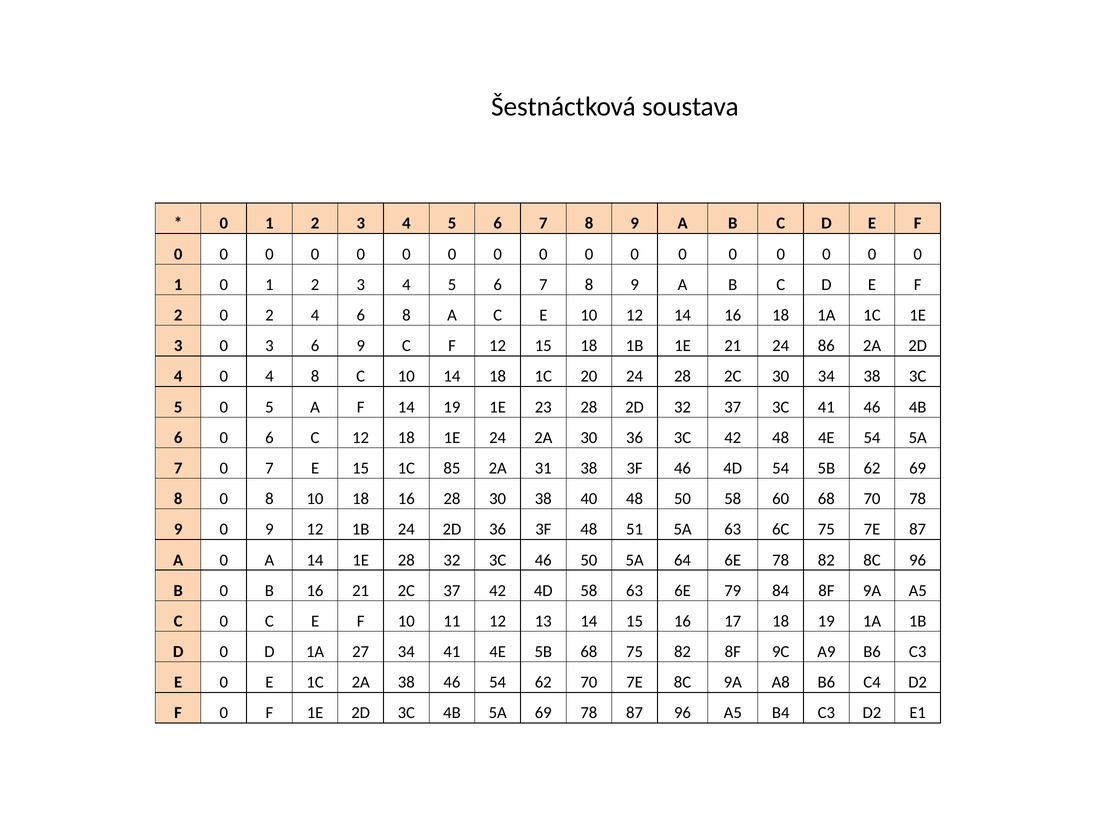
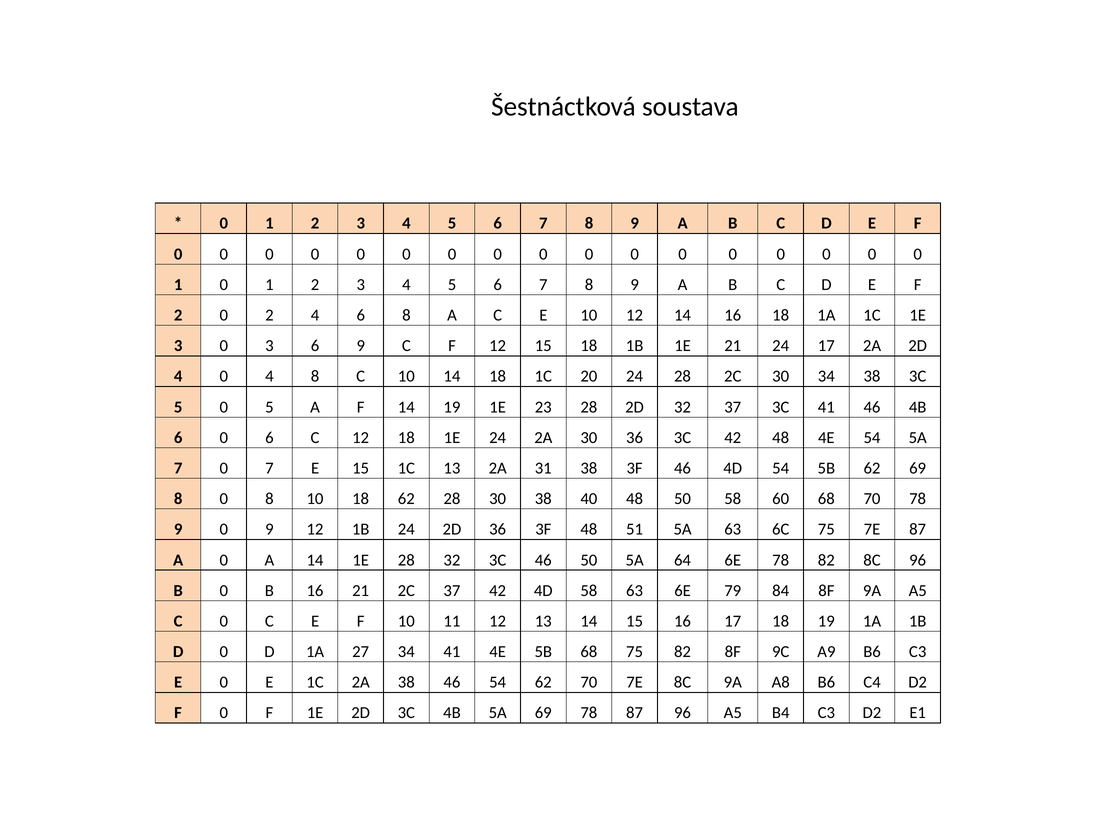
24 86: 86 -> 17 (826, 346)
1C 85: 85 -> 13 (452, 468)
18 16: 16 -> 62 (406, 499)
